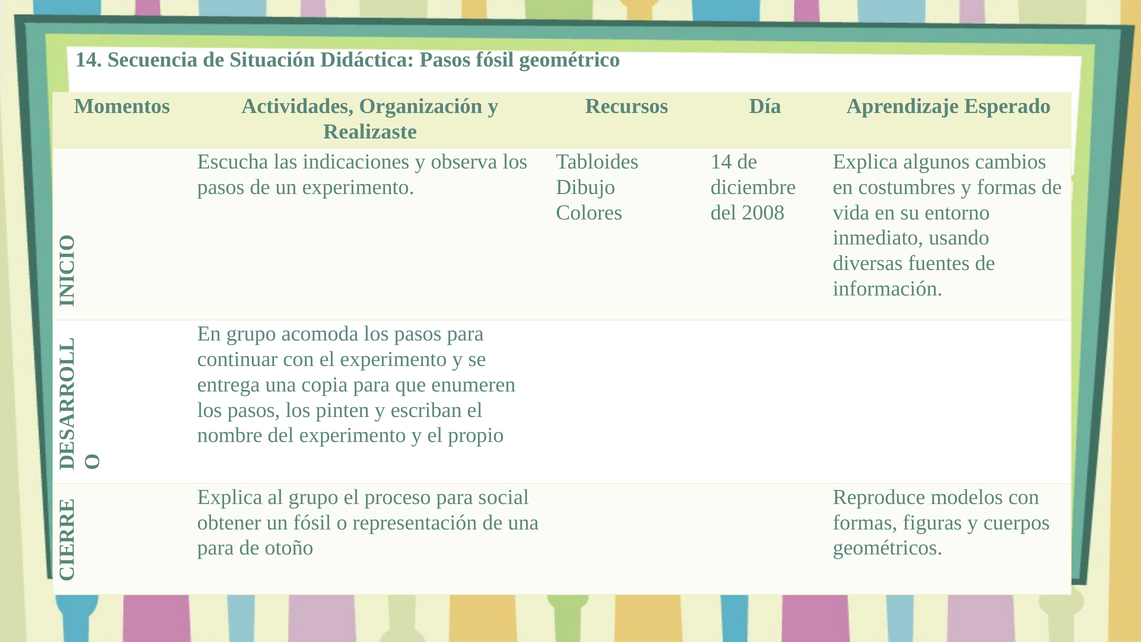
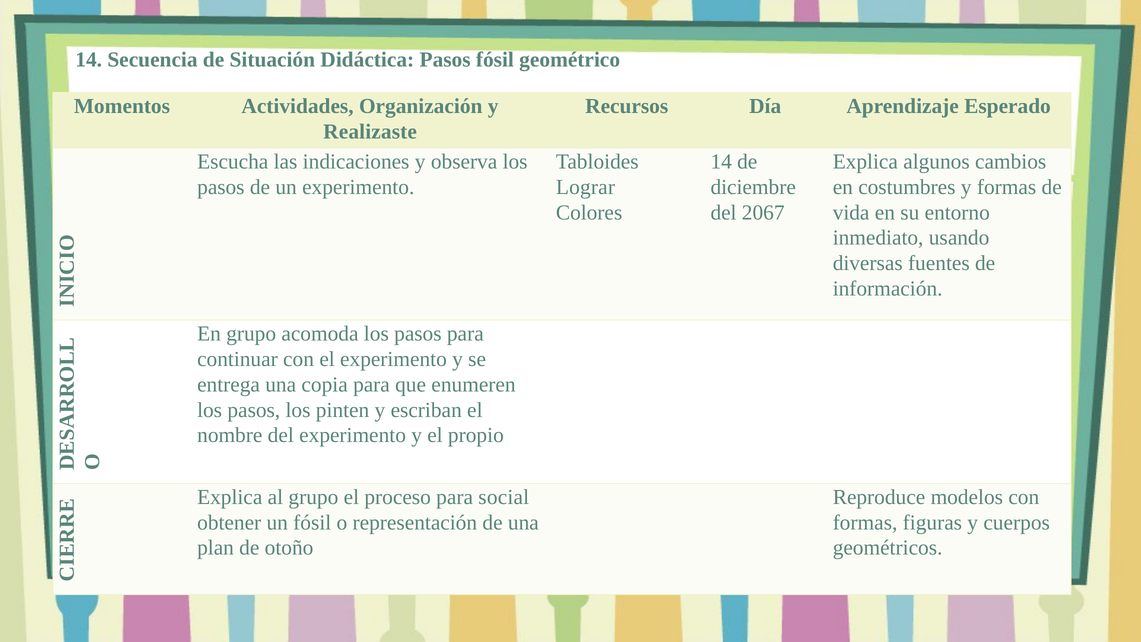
Dibujo: Dibujo -> Lograr (585, 187)
2008: 2008 -> 2067 (763, 212)
para: para -> plan (216, 548)
